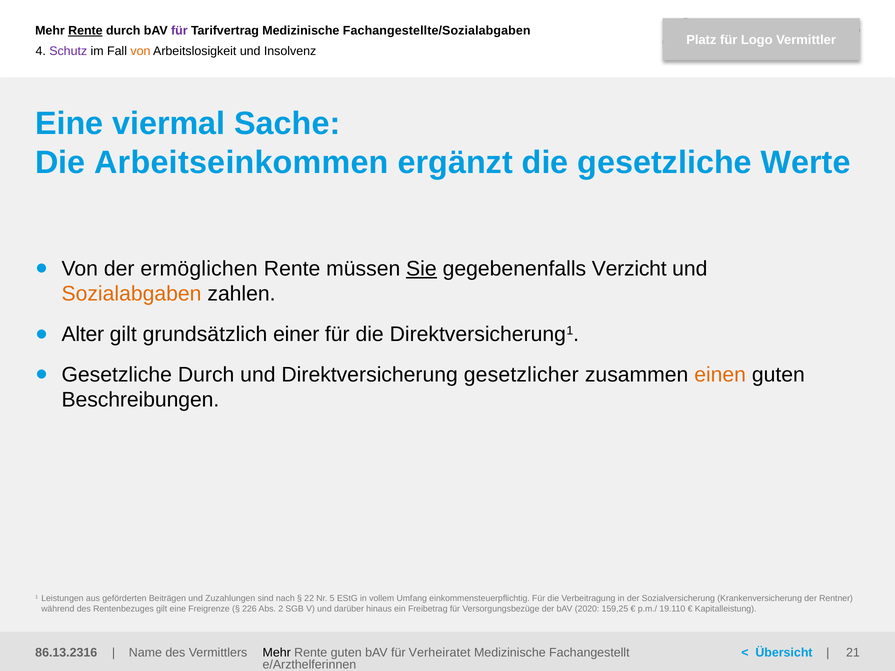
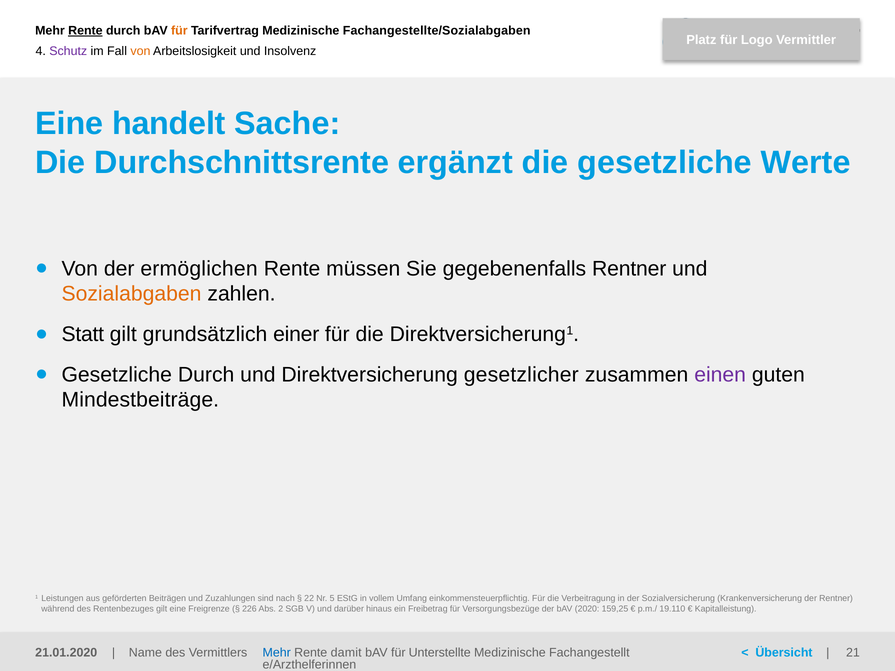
für colour: purple -> orange (179, 31)
viermal: viermal -> handelt (169, 124)
Arbeitseinkommen: Arbeitseinkommen -> Durchschnittsrente (242, 162)
Sie underline: present -> none (421, 269)
gegebenenfalls Verzicht: Verzicht -> Rentner (629, 269)
Alter: Alter -> Statt (83, 334)
einen colour: orange -> purple (720, 375)
Beschreibungen: Beschreibungen -> Mindestbeiträge (140, 400)
86.13.2316: 86.13.2316 -> 21.01.2020 (66, 653)
Mehr colour: black -> blue (277, 653)
Rente guten: guten -> damit (346, 653)
Verheiratet: Verheiratet -> Unterstellte (440, 653)
